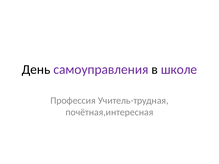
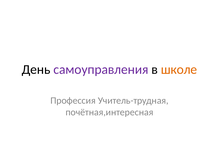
школе colour: purple -> orange (179, 70)
